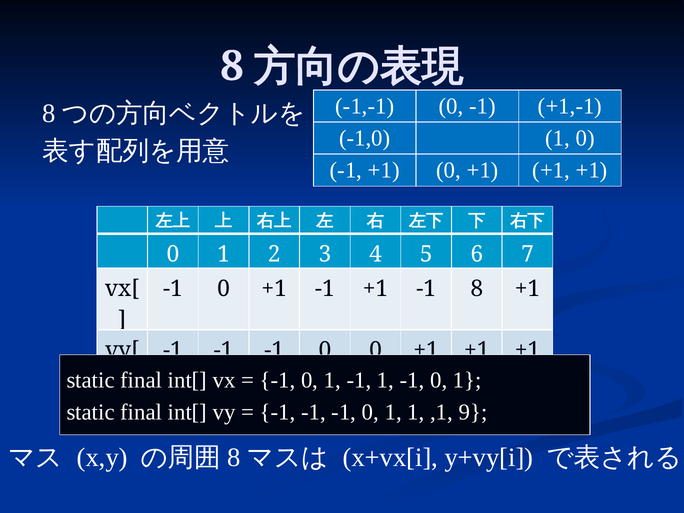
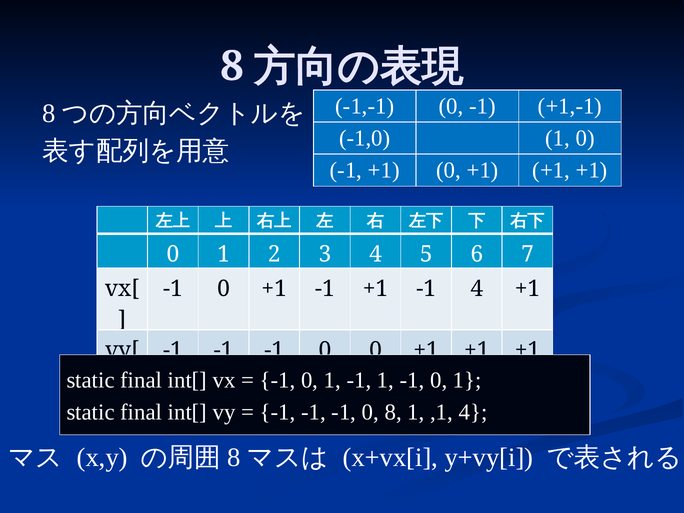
-1 8: 8 -> 4 (477, 288)
-1 -1 0 1: 1 -> 8 (393, 412)
,1 9: 9 -> 4 (473, 412)
